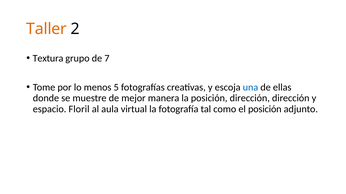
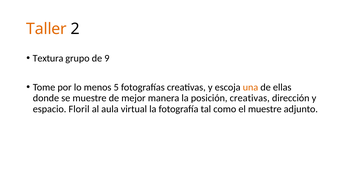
7: 7 -> 9 (107, 58)
una colour: blue -> orange (250, 88)
posición dirección: dirección -> creativas (250, 98)
el posición: posición -> muestre (265, 109)
